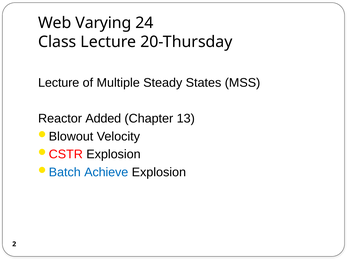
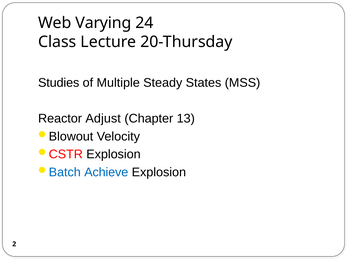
Lecture: Lecture -> Studies (59, 83)
Added: Added -> Adjust (103, 119)
